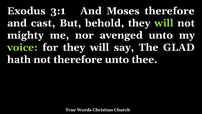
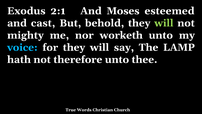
3:1: 3:1 -> 2:1 (58, 11)
Moses therefore: therefore -> esteemed (170, 11)
avenged: avenged -> worketh (121, 35)
voice colour: light green -> light blue (22, 47)
GLAD: GLAD -> LAMP (179, 47)
